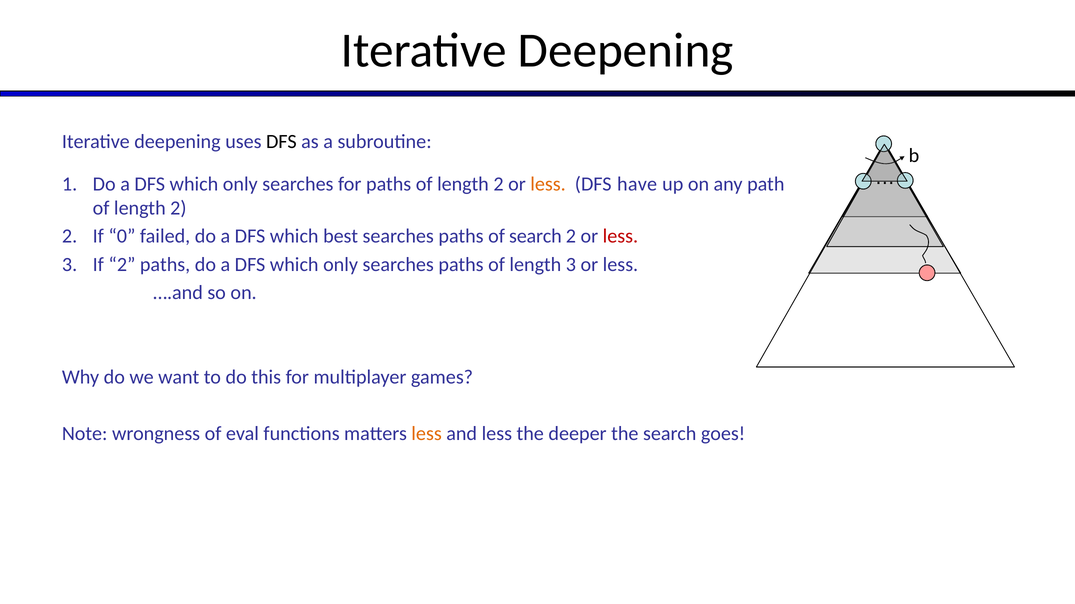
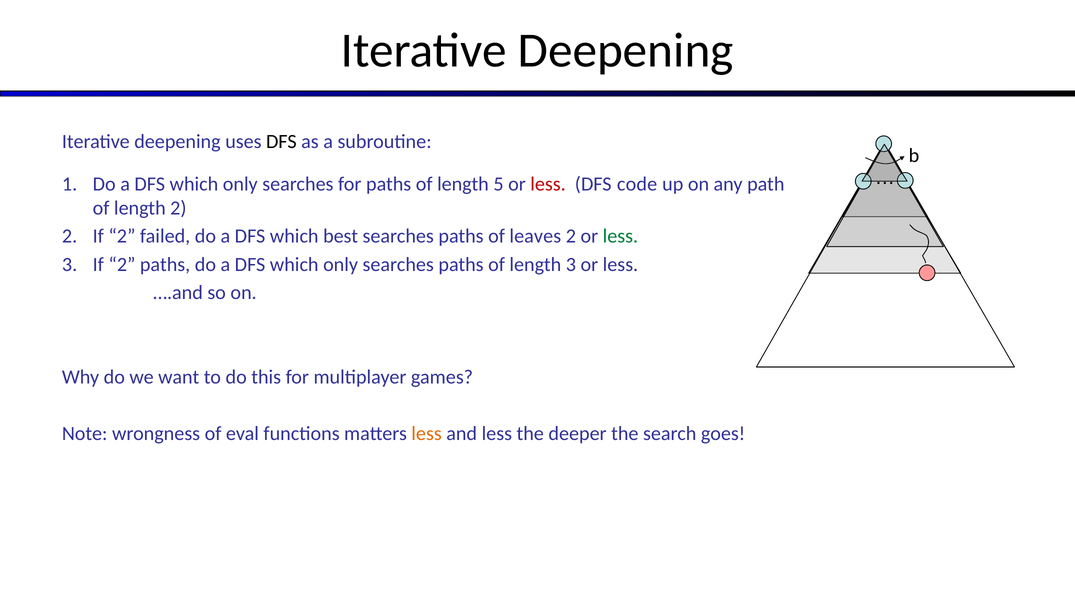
paths of length 2: 2 -> 5 (499, 184)
less colour: orange -> red (548, 184)
have: have -> code (637, 184)
2 If 0: 0 -> 2 (122, 237)
of search: search -> leaves (535, 237)
less colour: red -> green (620, 237)
